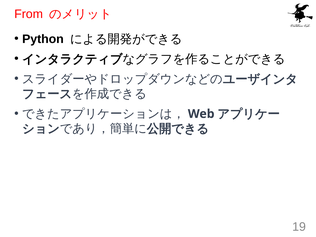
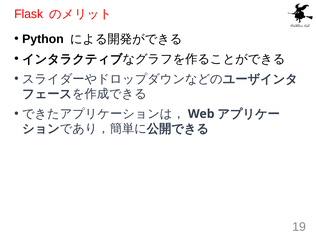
From: From -> Flask (29, 14)
